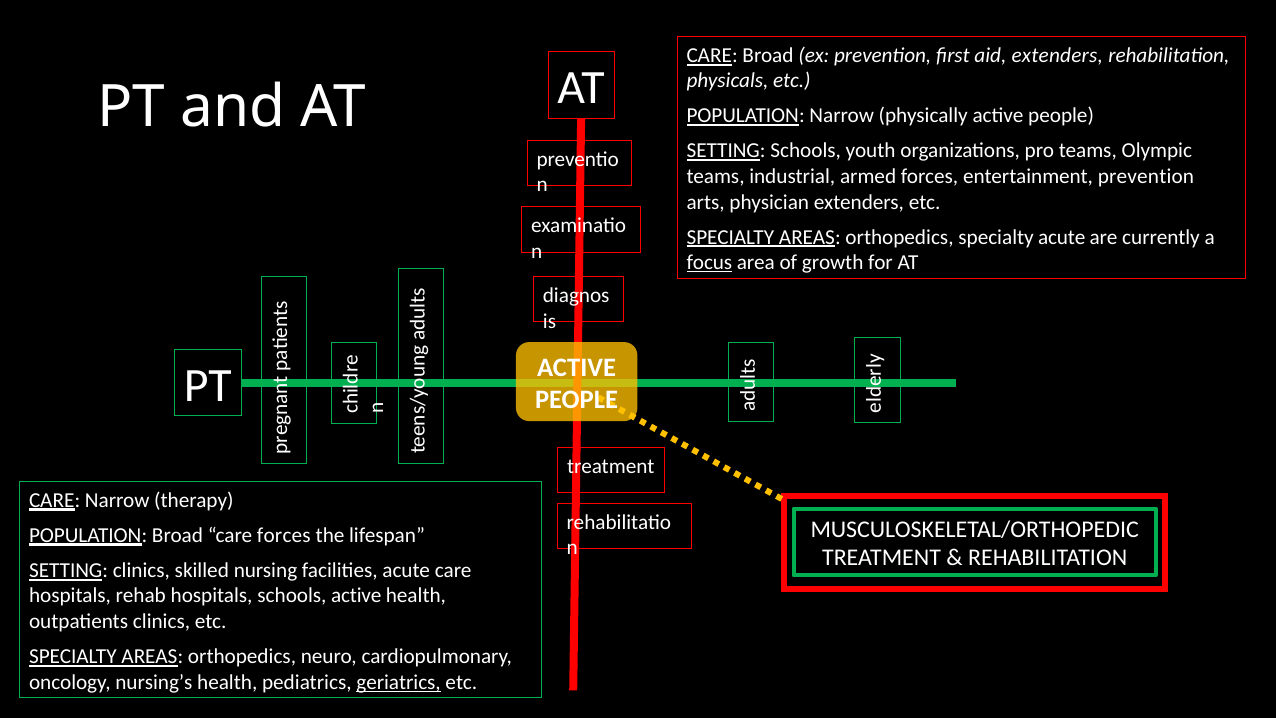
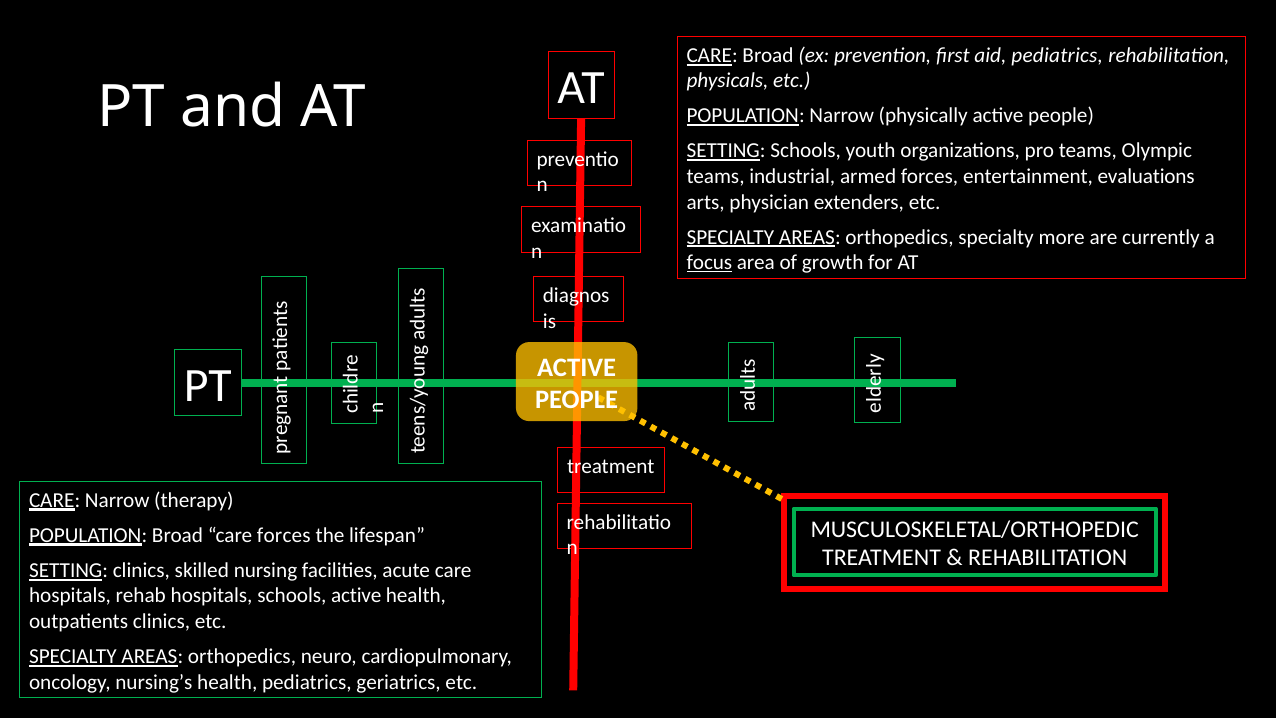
aid extenders: extenders -> pediatrics (1057, 55)
entertainment prevention: prevention -> evaluations (1146, 176)
specialty acute: acute -> more (1062, 237)
geriatrics underline: present -> none (399, 682)
